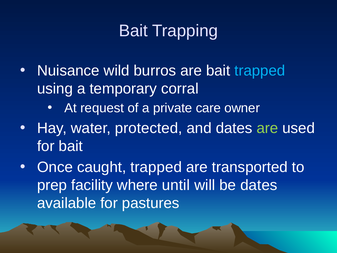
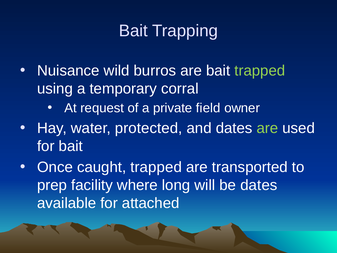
trapped colour: light blue -> light green (260, 71)
care: care -> field (208, 108)
until: until -> long (176, 185)
pastures: pastures -> attached (151, 203)
